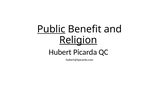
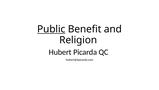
Religion underline: present -> none (78, 40)
